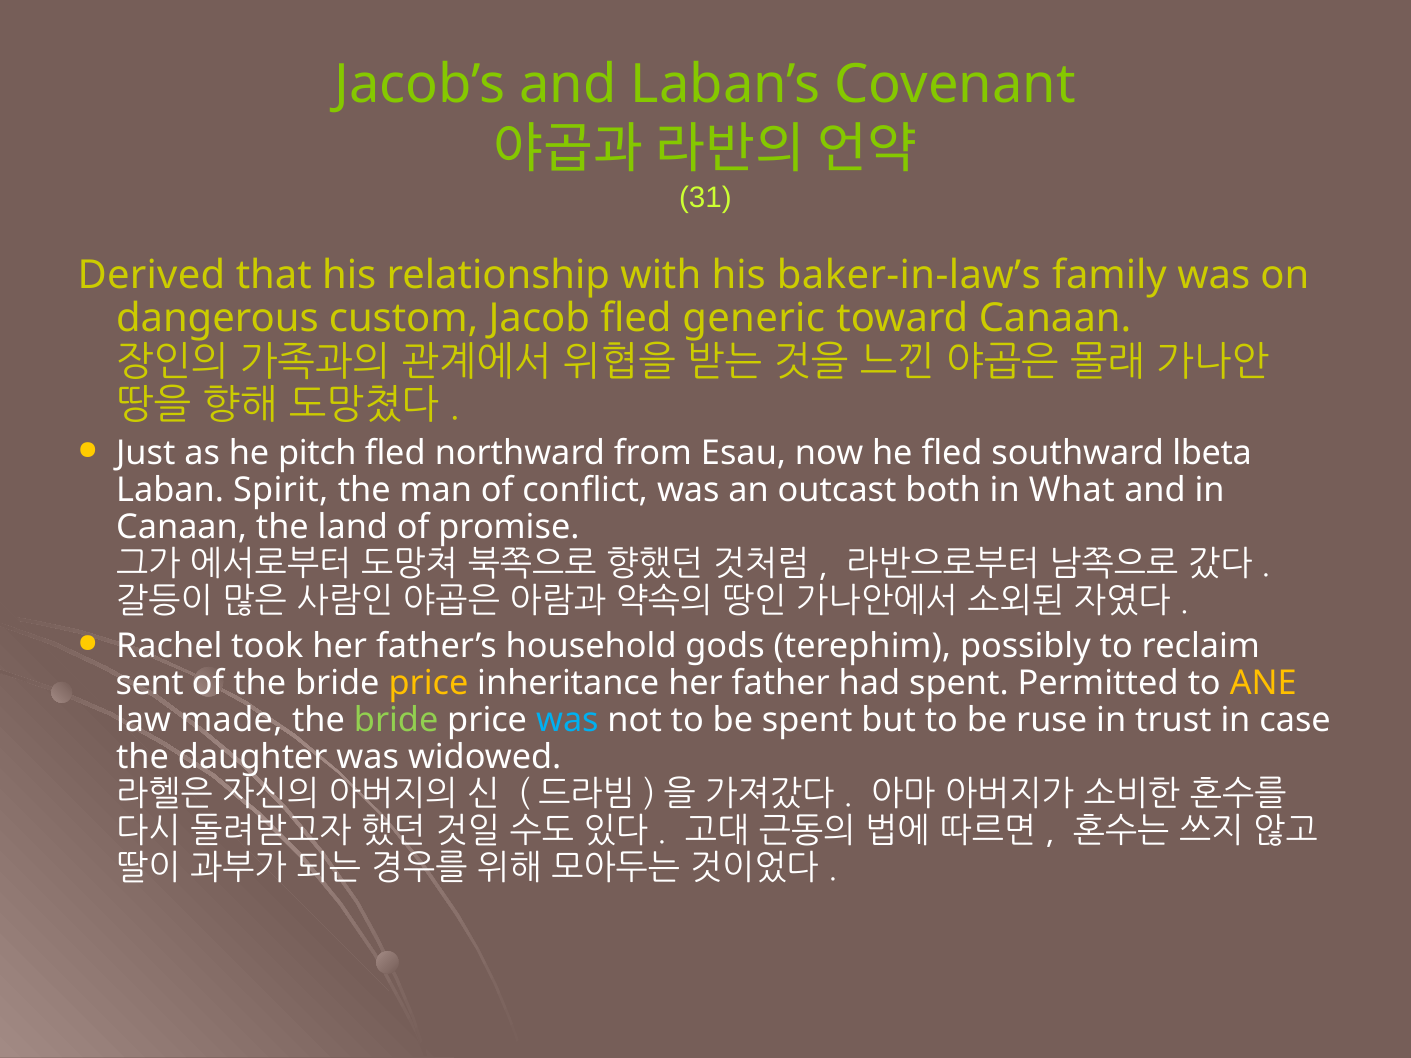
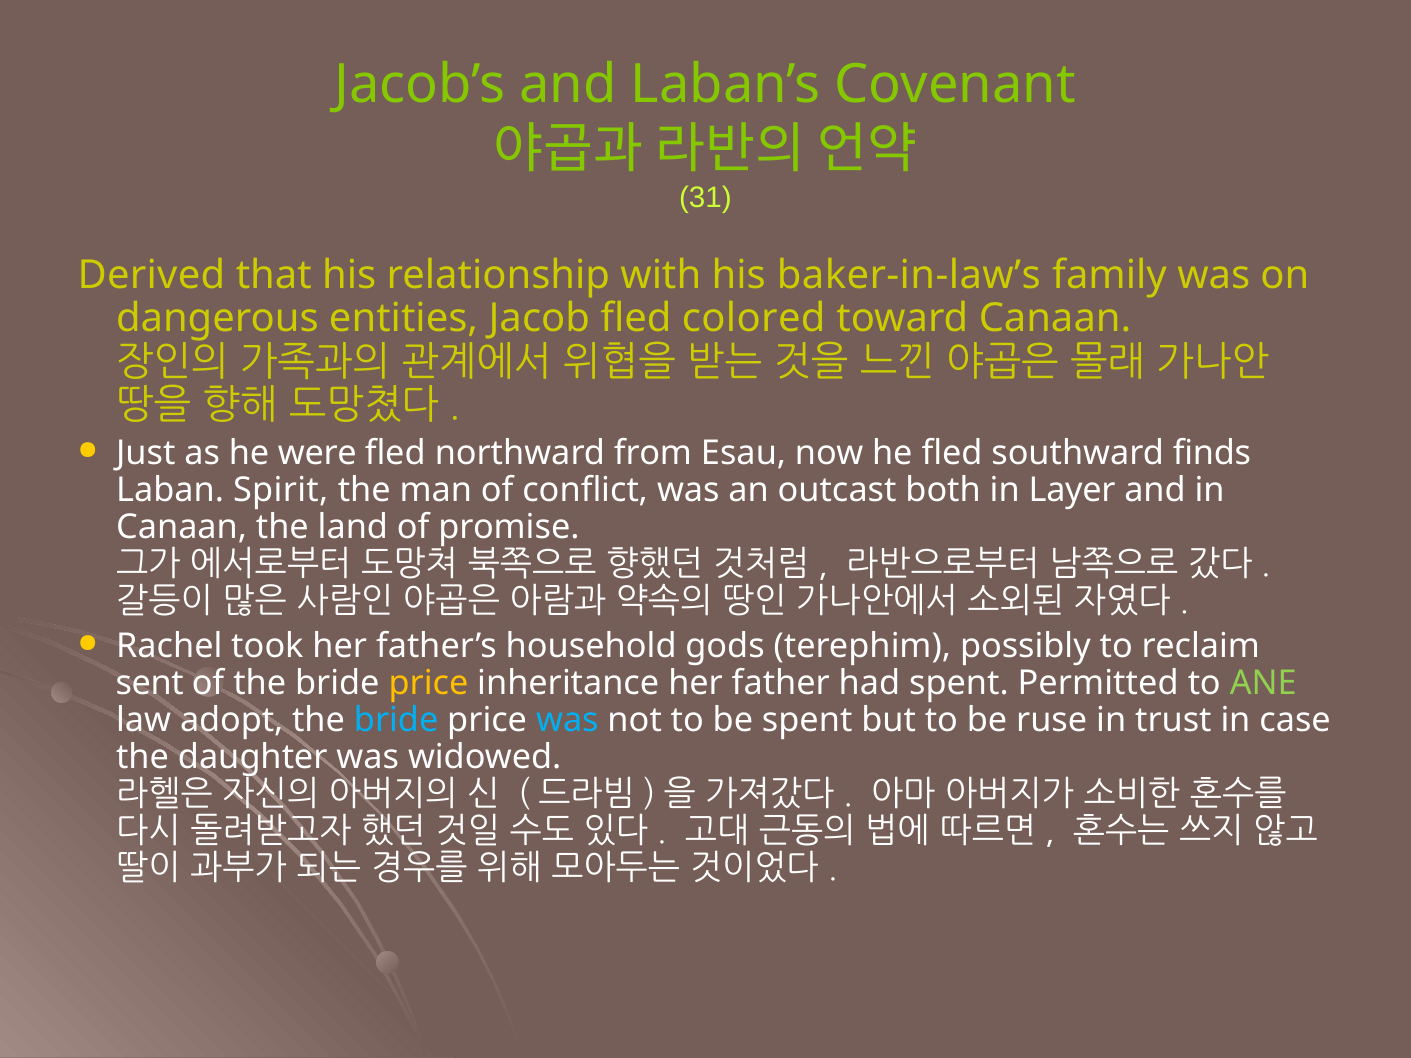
custom: custom -> entities (404, 319)
generic: generic -> colored (754, 319)
pitch: pitch -> were (317, 453)
lbeta: lbeta -> finds (1212, 453)
What: What -> Layer (1072, 490)
ANE colour: yellow -> light green (1263, 683)
made: made -> adopt (232, 720)
bride colour: light green -> light blue (396, 720)
